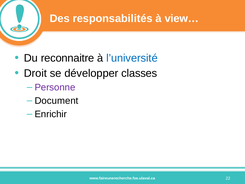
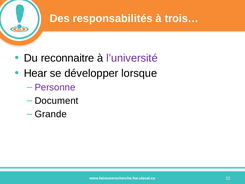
view…: view… -> trois… (182, 19)
l’université colour: blue -> purple (132, 58)
Droit: Droit -> Hear (35, 73)
classes: classes -> lorsque (139, 73)
Enrichir: Enrichir -> Grande (51, 114)
